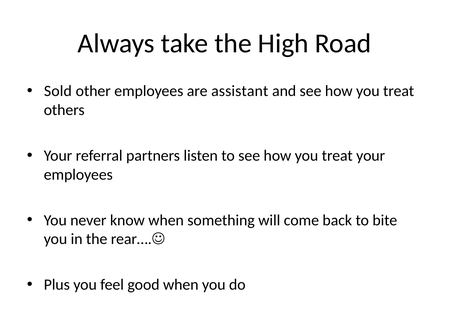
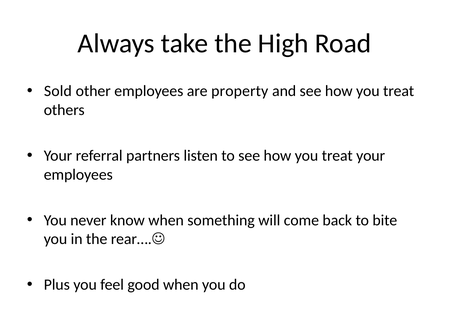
assistant: assistant -> property (240, 91)
